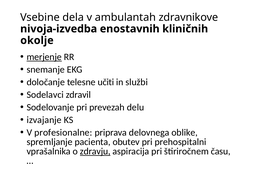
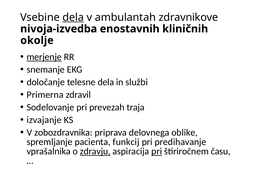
dela underline: none -> present (73, 17)
telesne učiti: učiti -> dela (106, 82)
Sodelavci: Sodelavci -> Primerna (45, 95)
delu: delu -> traja (136, 107)
profesionalne: profesionalne -> zobozdravnika (63, 132)
obutev: obutev -> funkcij (126, 142)
prehospitalni: prehospitalni -> predihavanje (180, 142)
pri underline: none -> present (157, 151)
